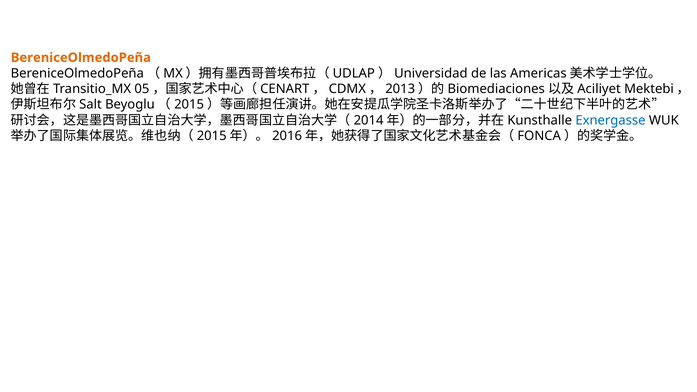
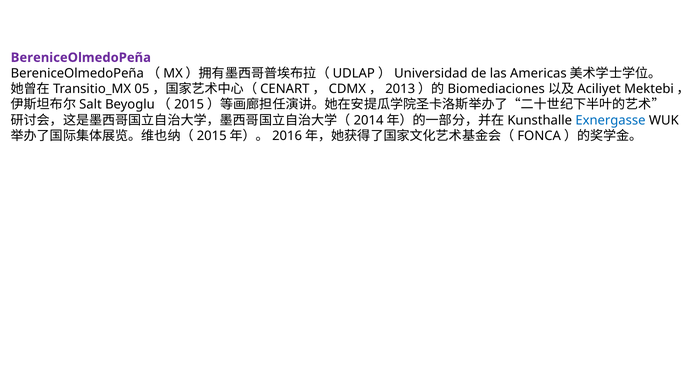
BereniceOlmedoPeña colour: orange -> purple (81, 58)
